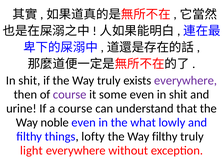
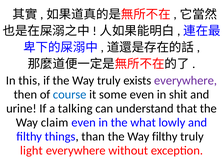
shit: shit -> this (29, 81)
course colour: purple -> blue (70, 95)
a course: course -> talking (75, 109)
noble: noble -> claim (55, 123)
lofty: lofty -> than (93, 137)
